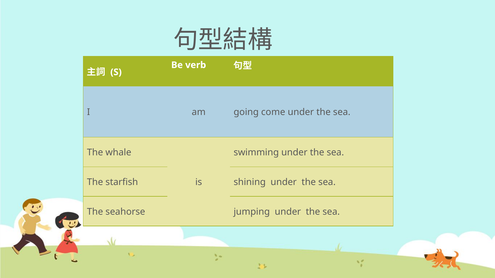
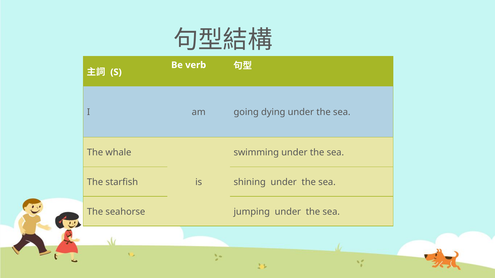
come: come -> dying (273, 112)
